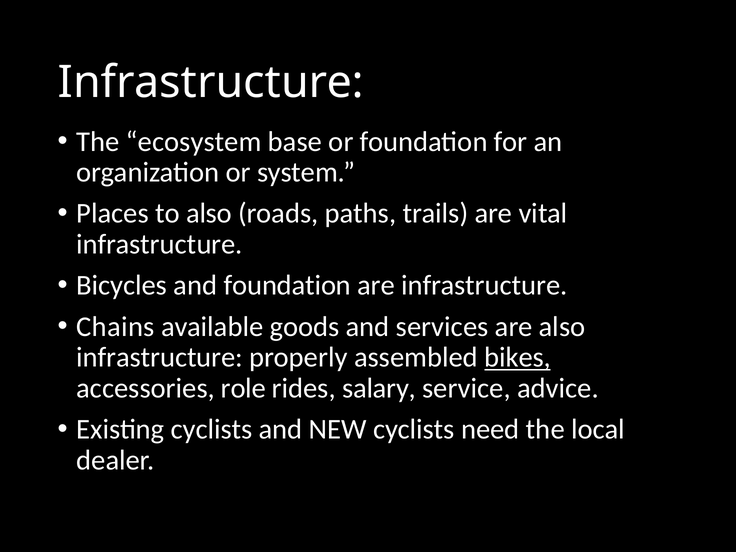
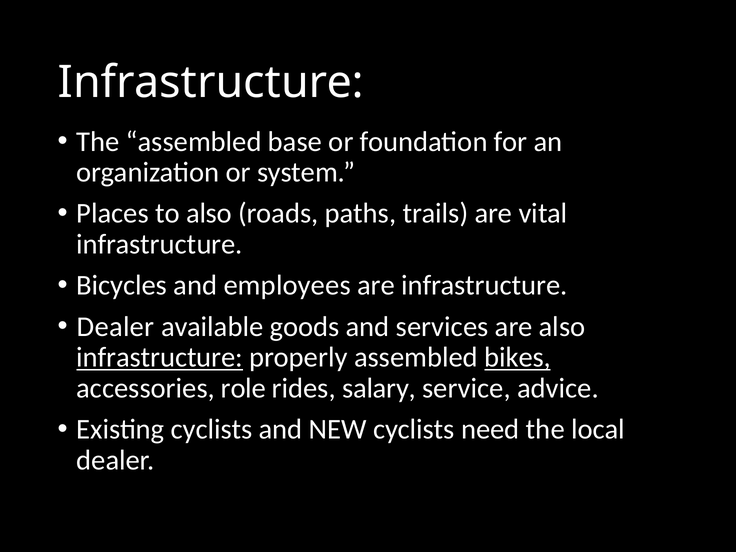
The ecosystem: ecosystem -> assembled (194, 142)
and foundation: foundation -> employees (287, 285)
Chains: Chains -> Dealer (115, 327)
infrastructure underline: none -> present (160, 357)
